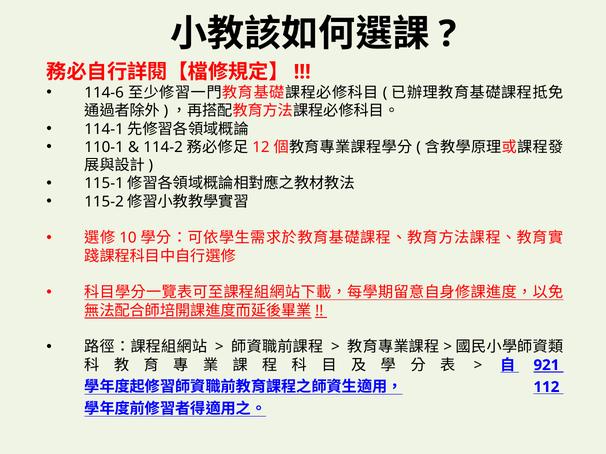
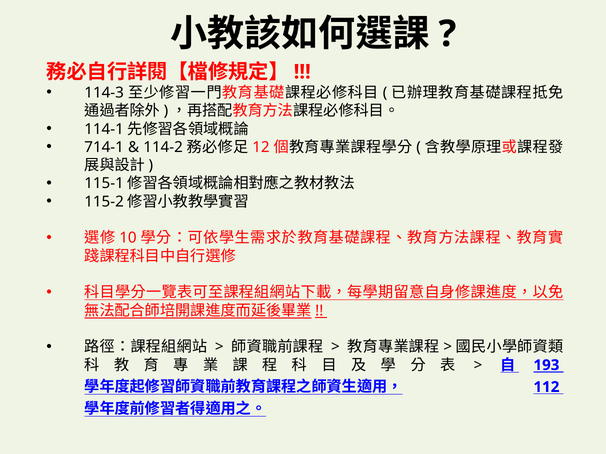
114-6: 114-6 -> 114-3 (104, 93)
110-1: 110-1 -> 714-1 (104, 147)
921: 921 -> 193 (546, 365)
